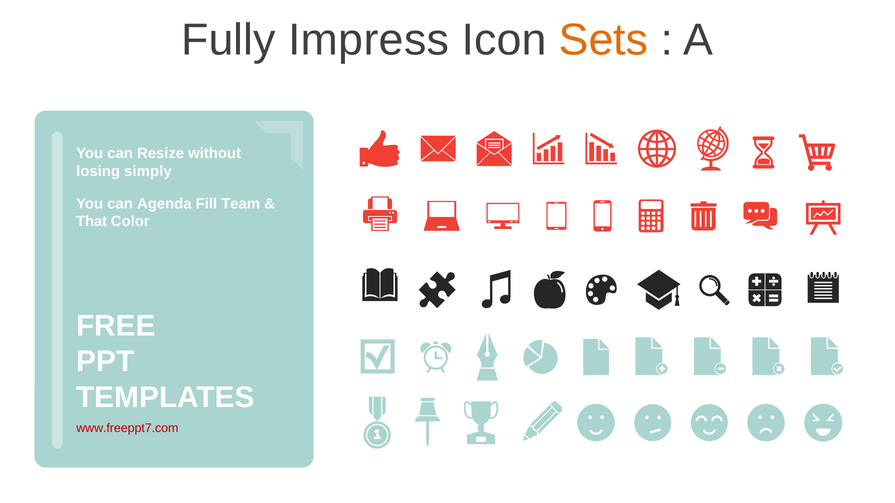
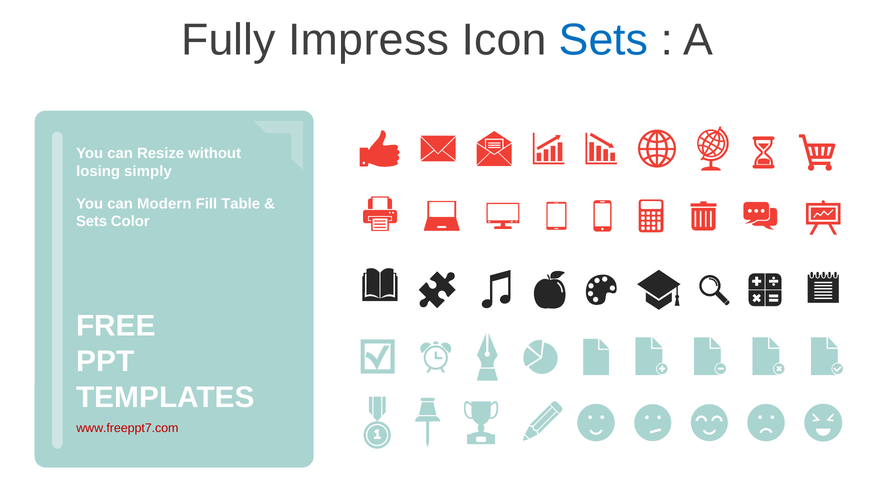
Sets colour: orange -> blue (604, 40)
Agenda: Agenda -> Modern (164, 204)
Team: Team -> Table (241, 204)
That: That -> Sets (92, 222)
